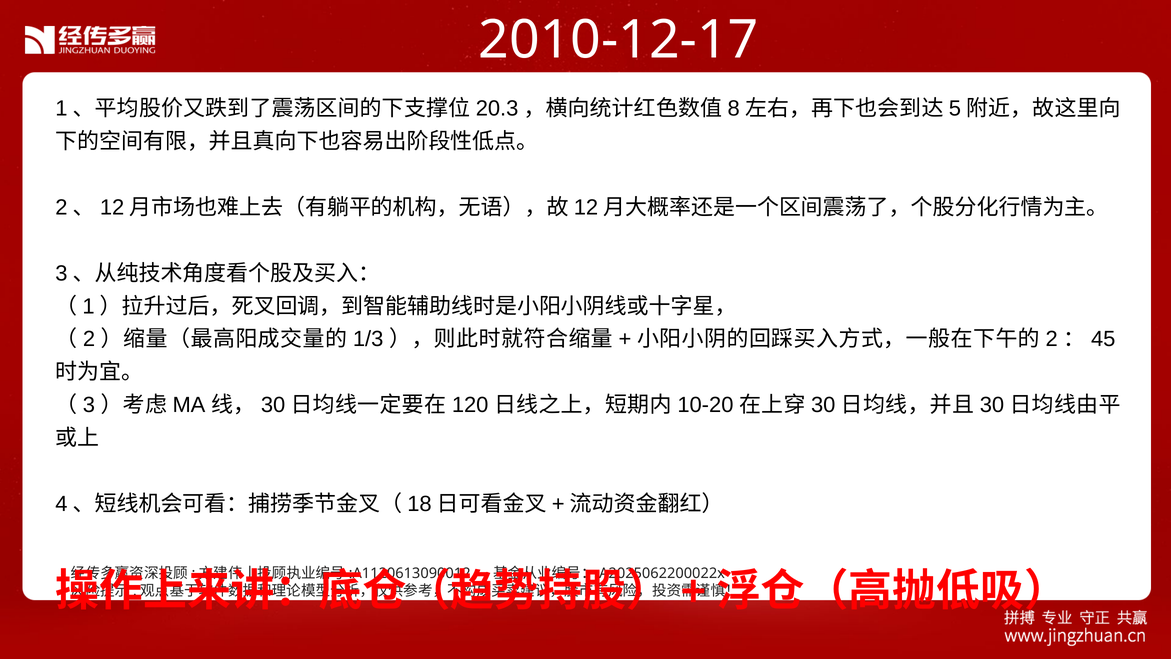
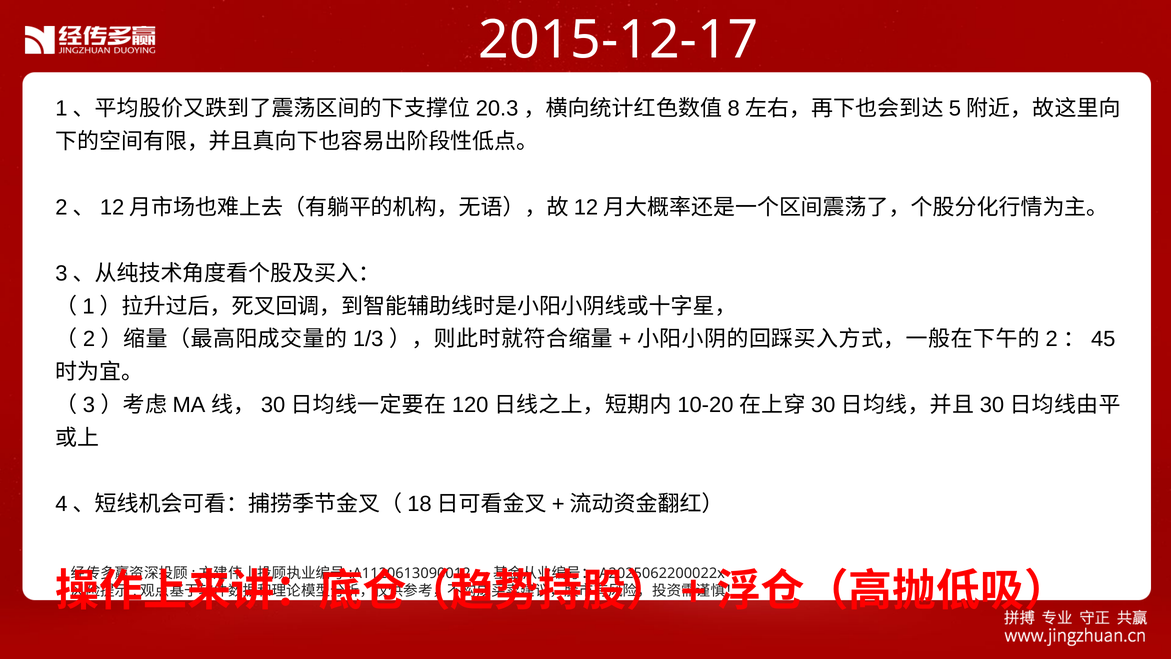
2010-12-17: 2010-12-17 -> 2015-12-17 (618, 40)
